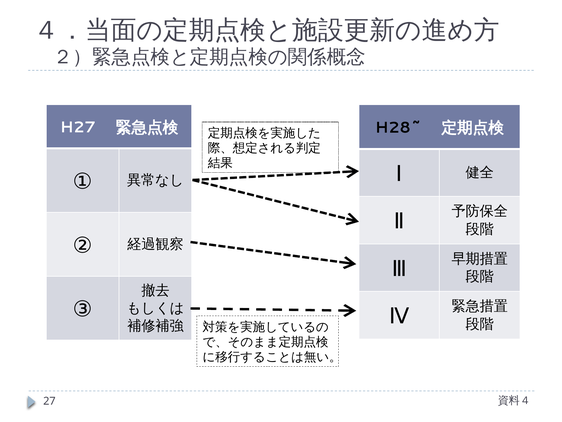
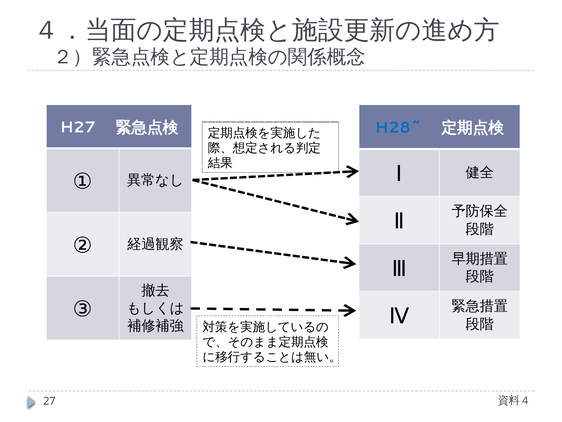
H28~ colour: black -> blue (398, 128)
